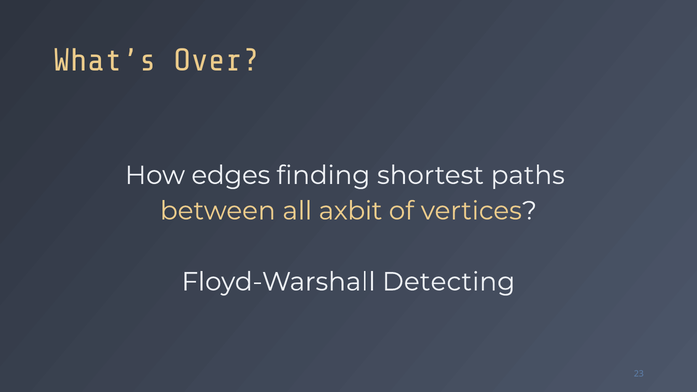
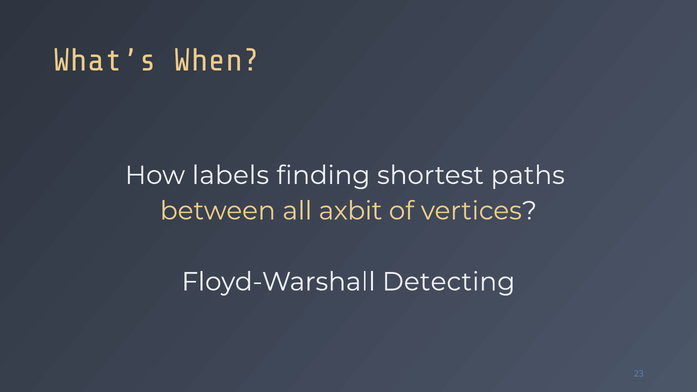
Over: Over -> When (217, 60)
edges: edges -> labels (231, 175)
